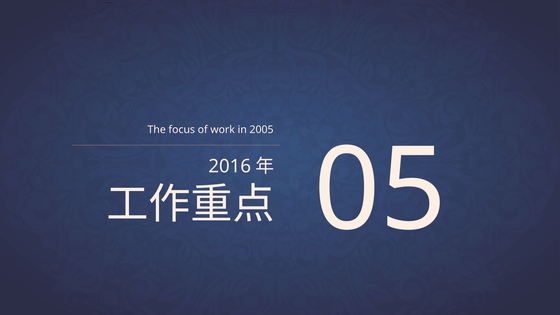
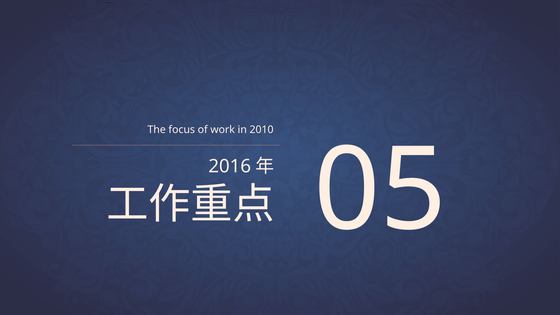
2005: 2005 -> 2010 (262, 130)
